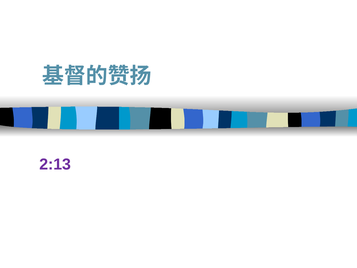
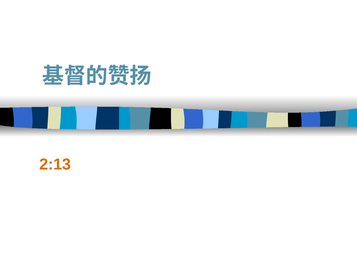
2:13 colour: purple -> orange (55, 164)
